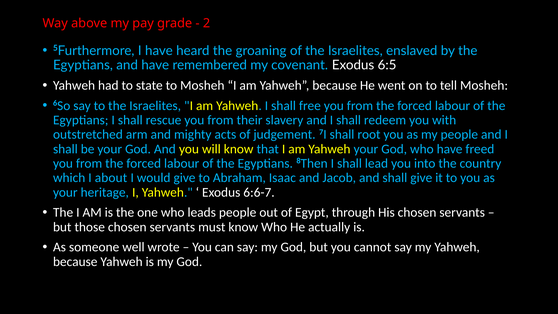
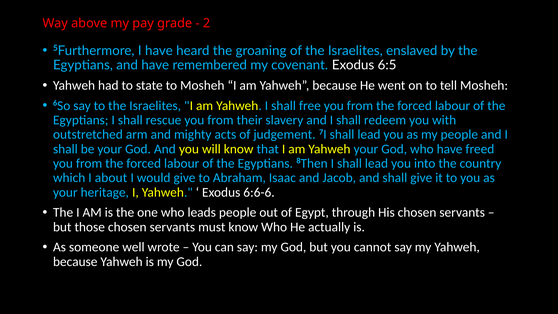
7I shall root: root -> lead (369, 134)
6:6-7: 6:6-7 -> 6:6-6 (259, 192)
